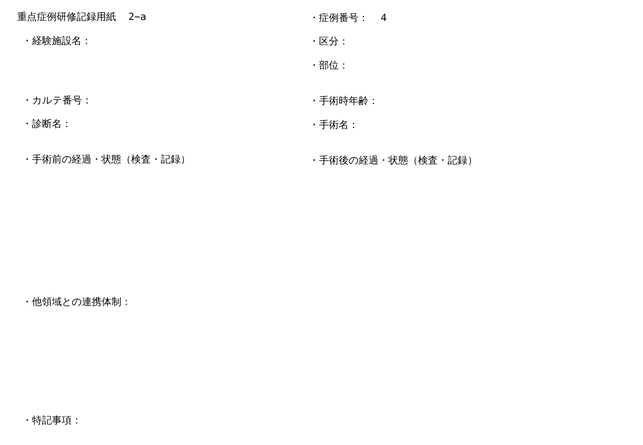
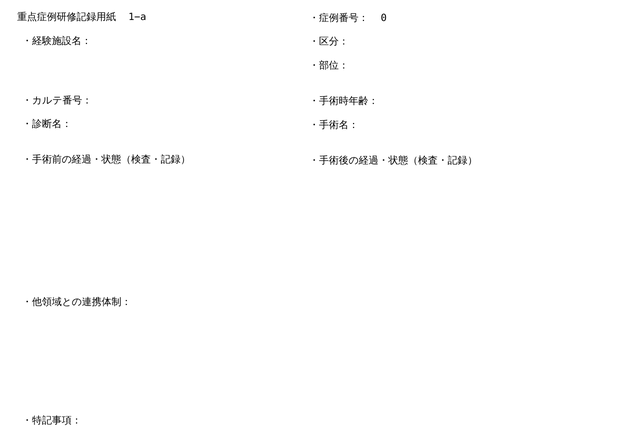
2−a: 2−a -> 1−a (137, 17)
4: 4 -> 0 (384, 18)
